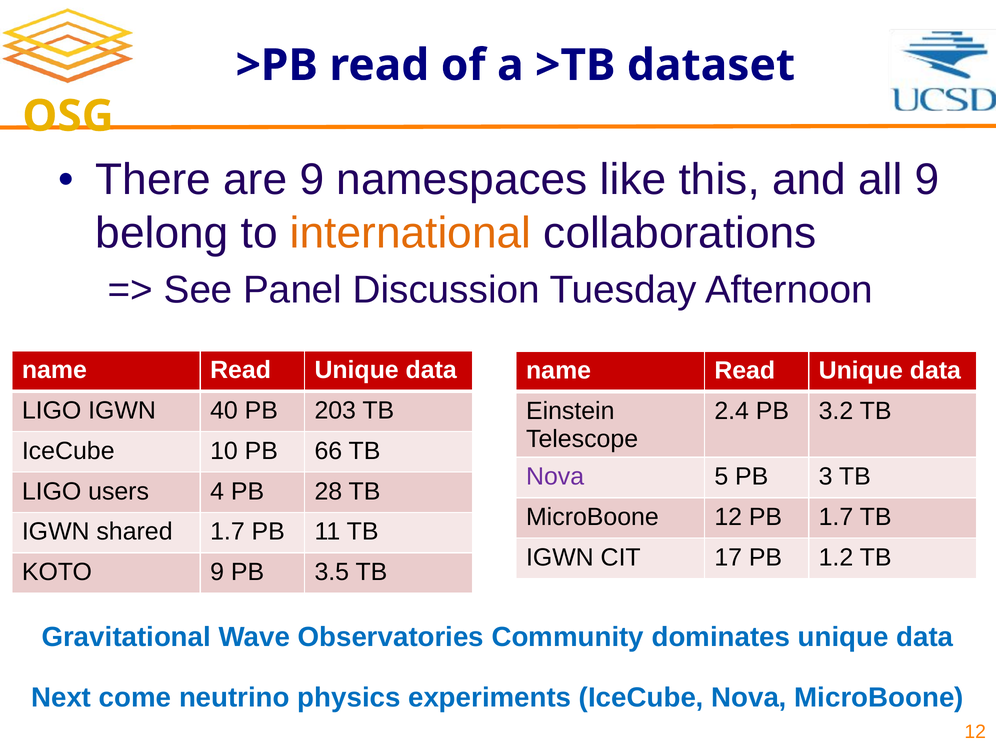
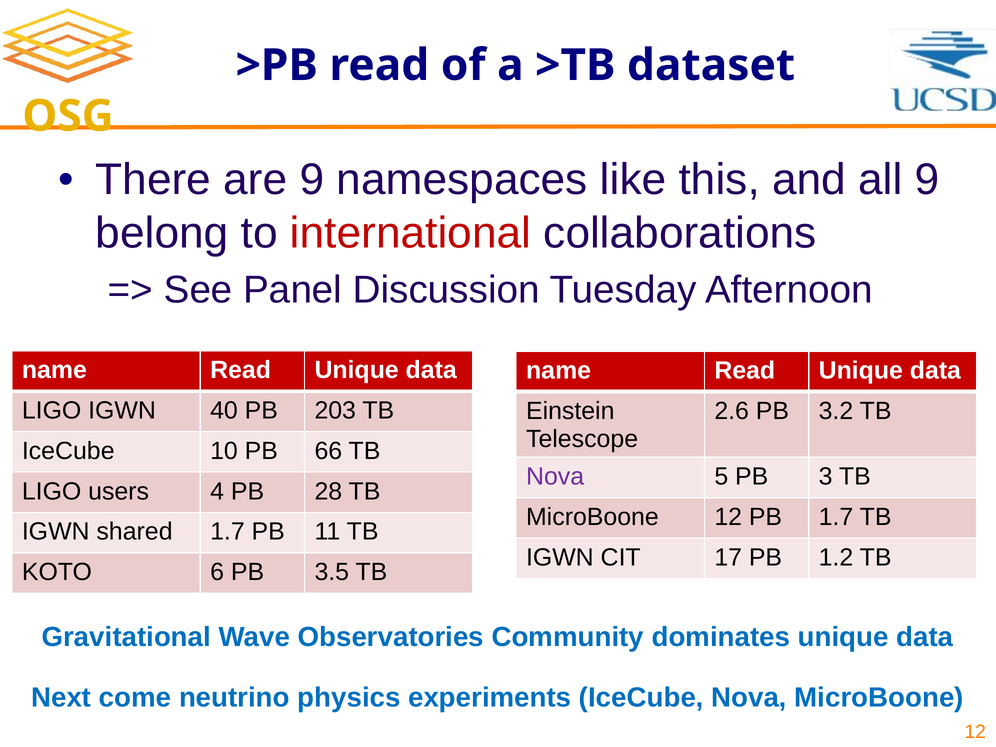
international colour: orange -> red (410, 233)
2.4: 2.4 -> 2.6 (732, 411)
KOTO 9: 9 -> 6 (217, 572)
